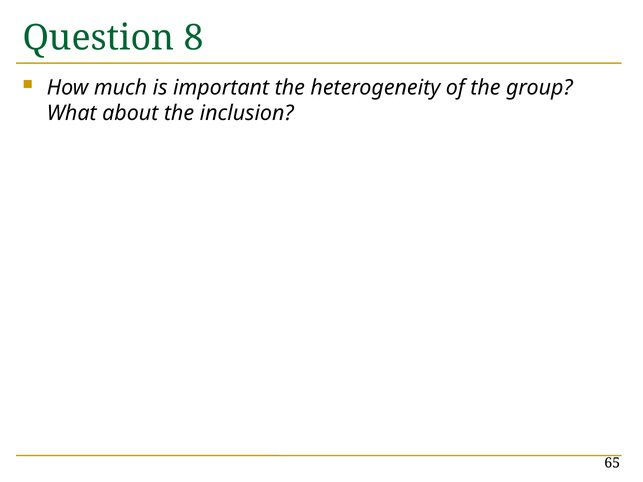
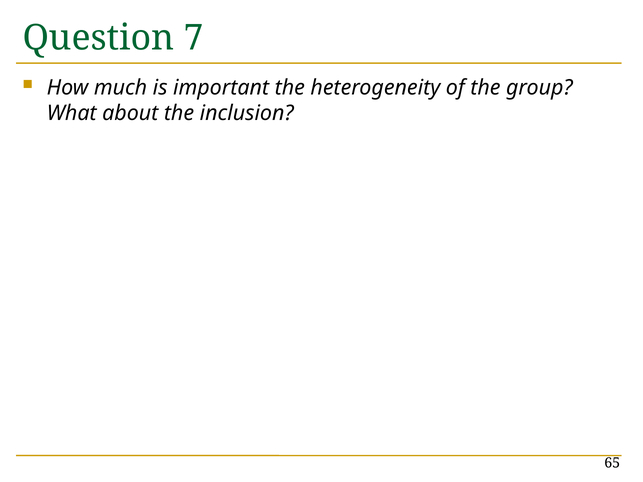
8: 8 -> 7 (194, 38)
